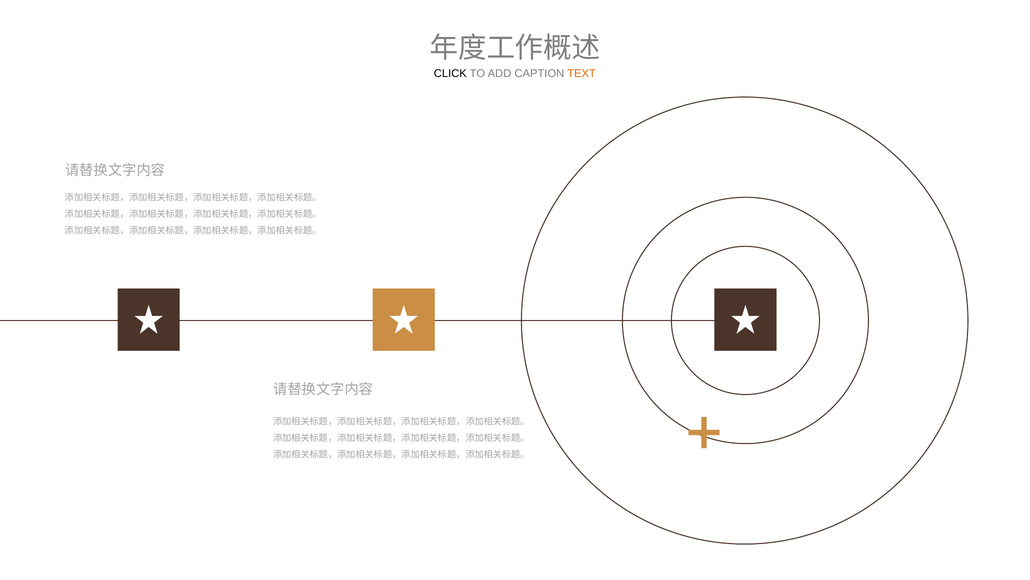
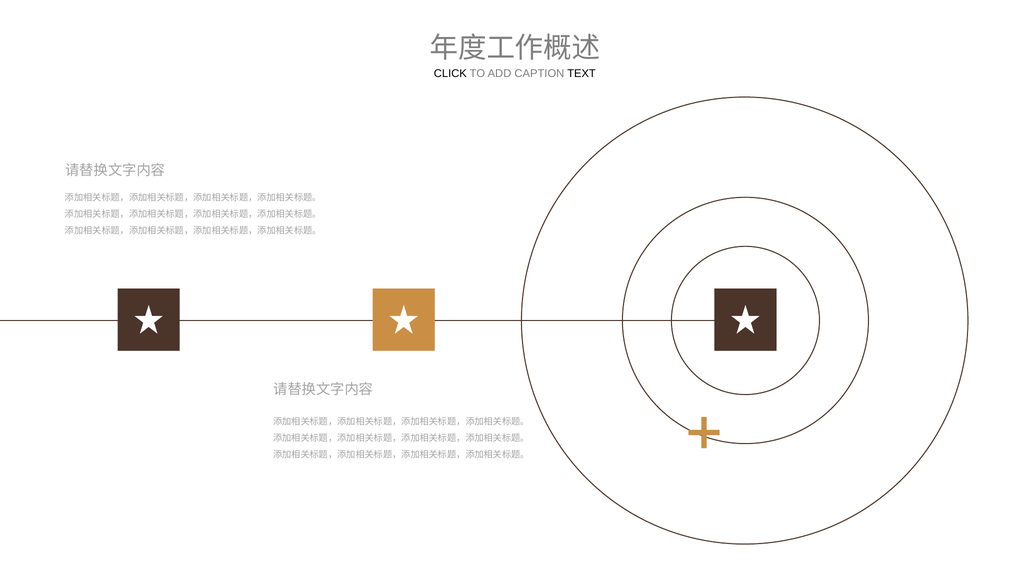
TEXT colour: orange -> black (582, 74)
